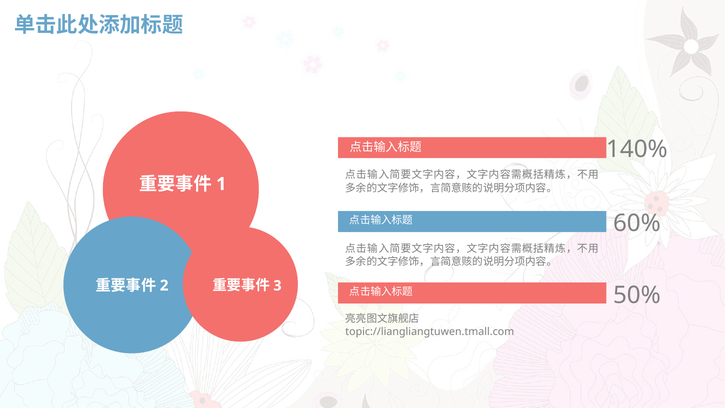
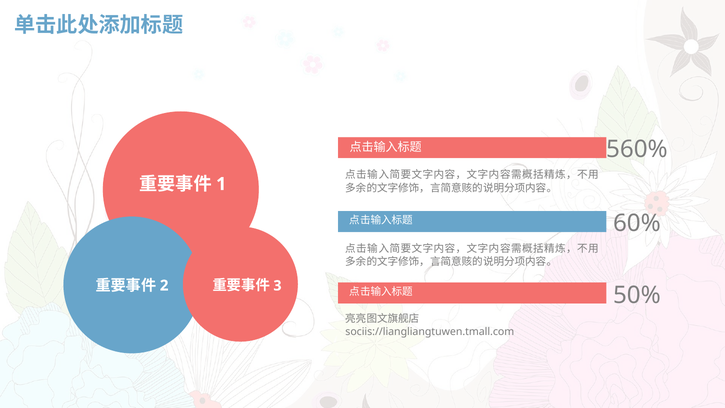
140%: 140% -> 560% (637, 149)
topic://liangliangtuwen.tmall.com: topic://liangliangtuwen.tmall.com -> sociis://liangliangtuwen.tmall.com (430, 332)
